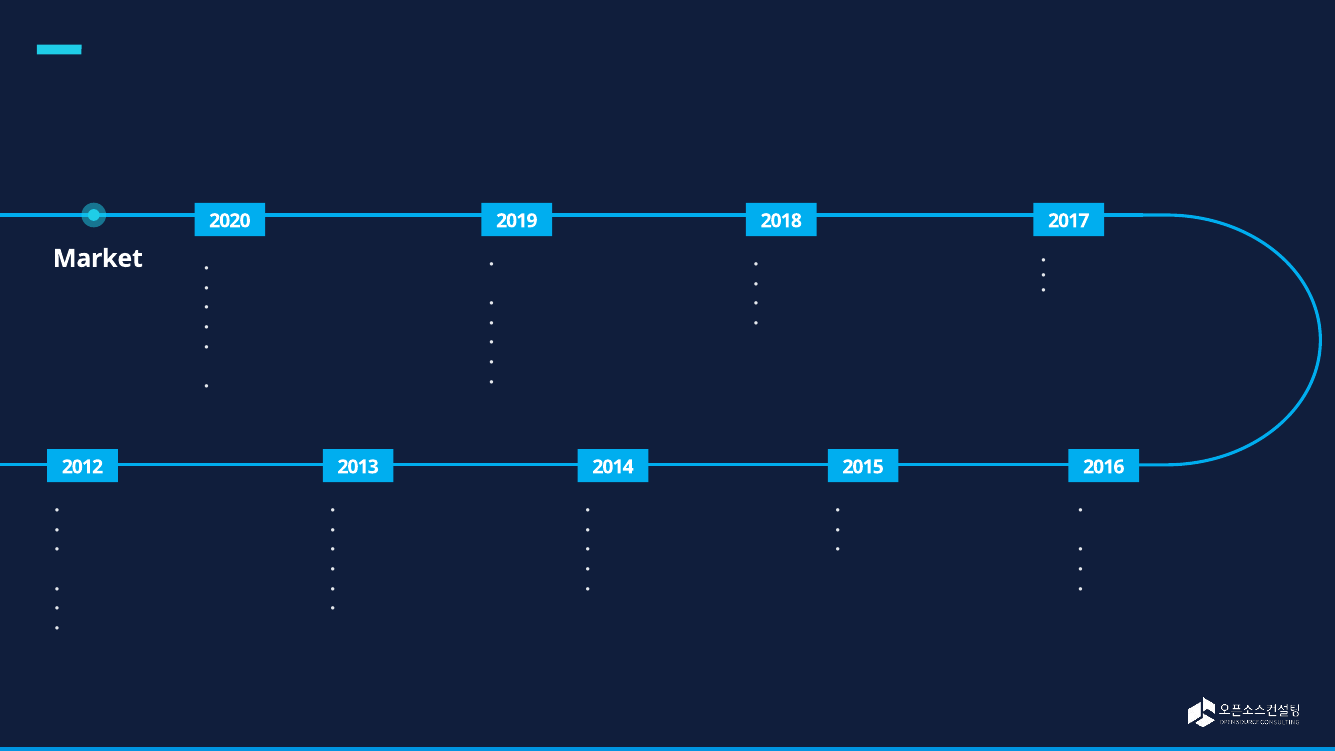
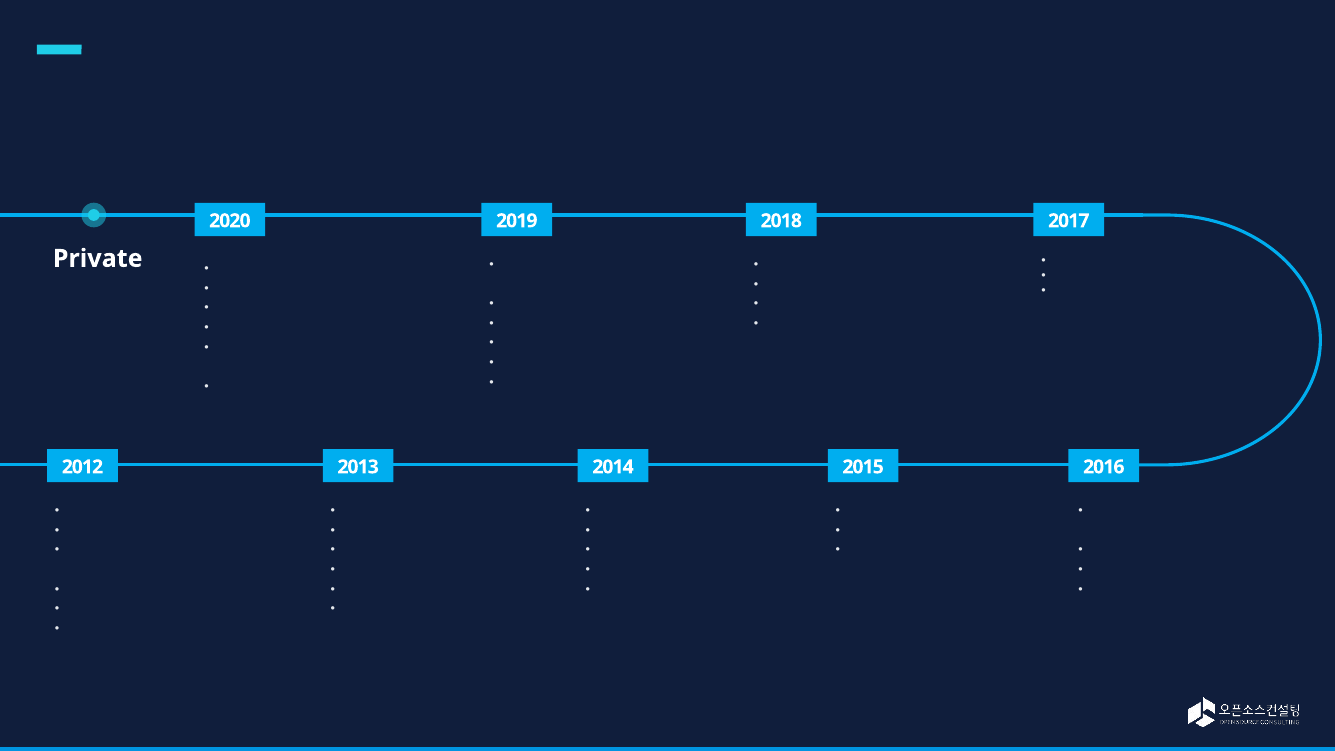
Market: Market -> Private (98, 259)
